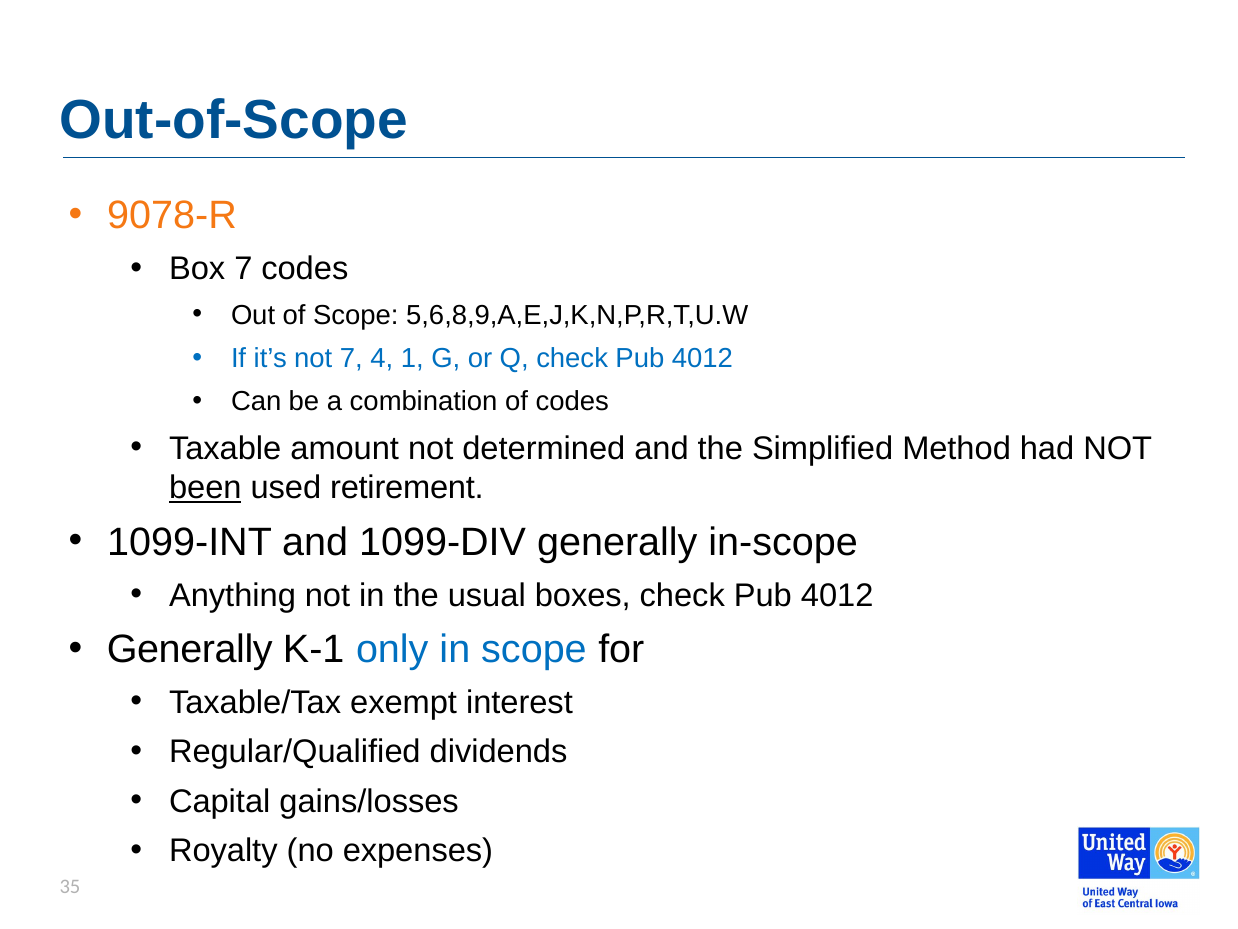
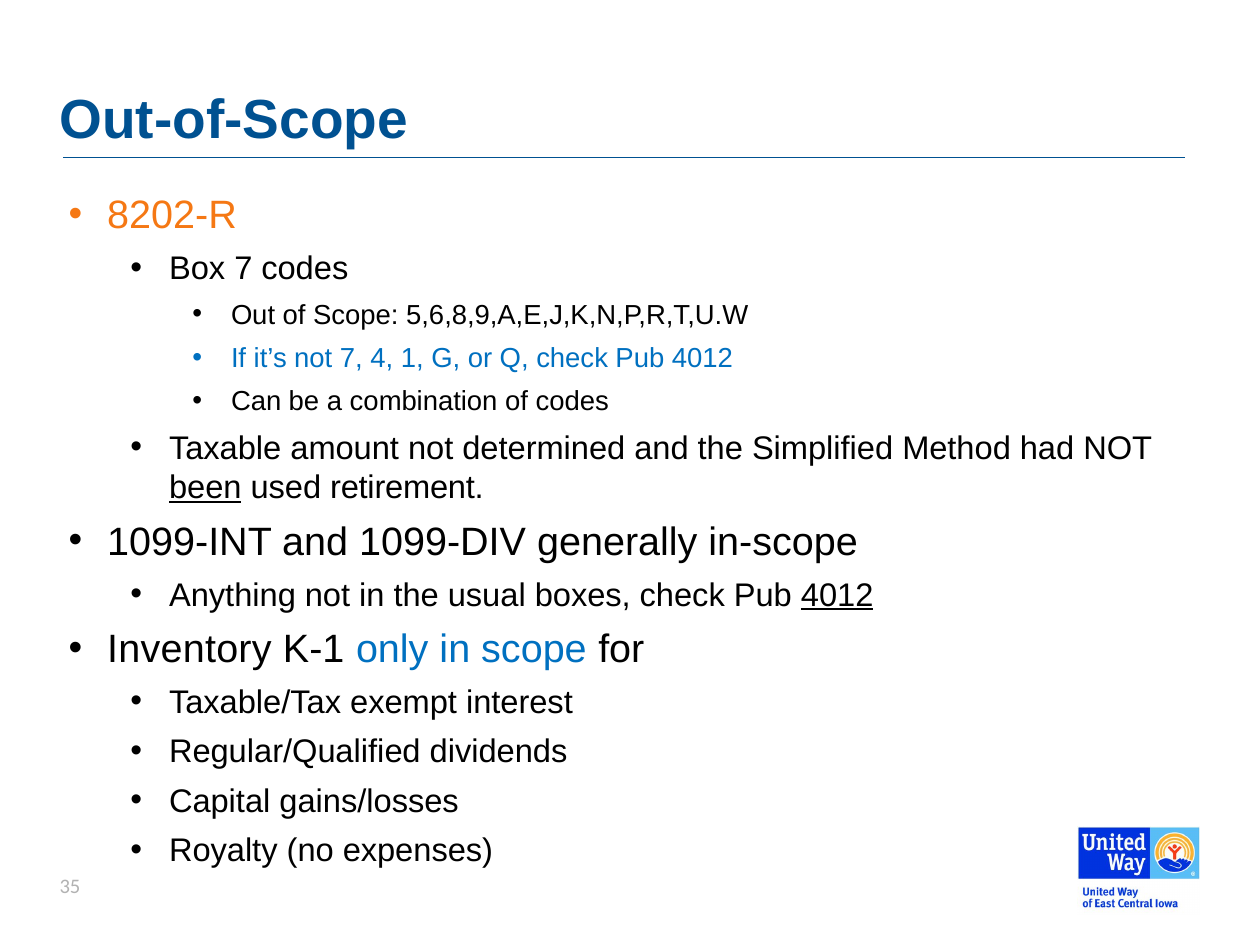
9078-R: 9078-R -> 8202-R (172, 216)
4012 underline: none -> present (837, 595)
Generally: Generally -> Inventory (189, 649)
